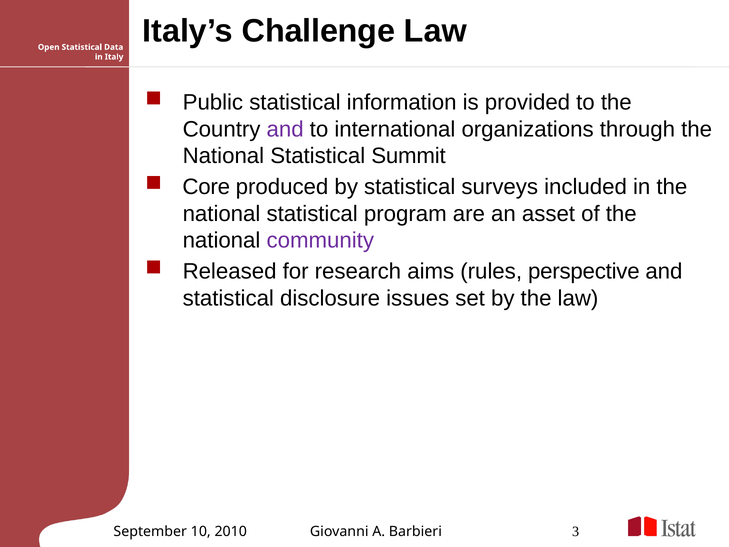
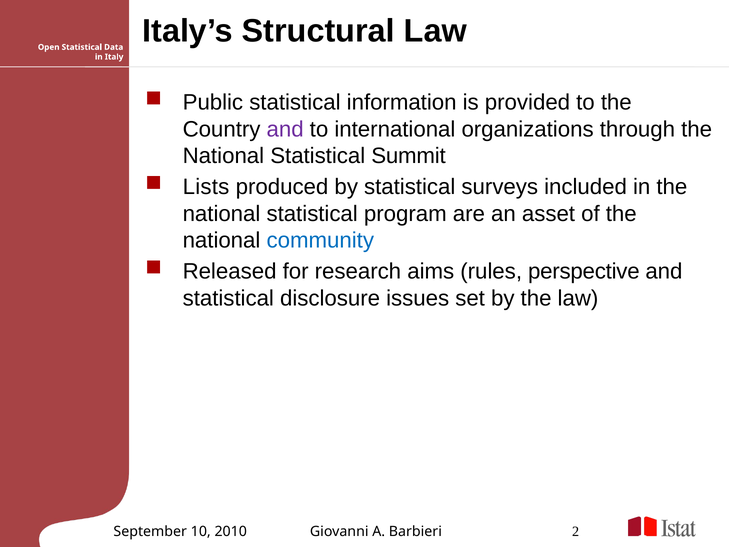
Challenge: Challenge -> Structural (318, 31)
Core: Core -> Lists (206, 187)
community colour: purple -> blue (320, 240)
3: 3 -> 2 (576, 531)
